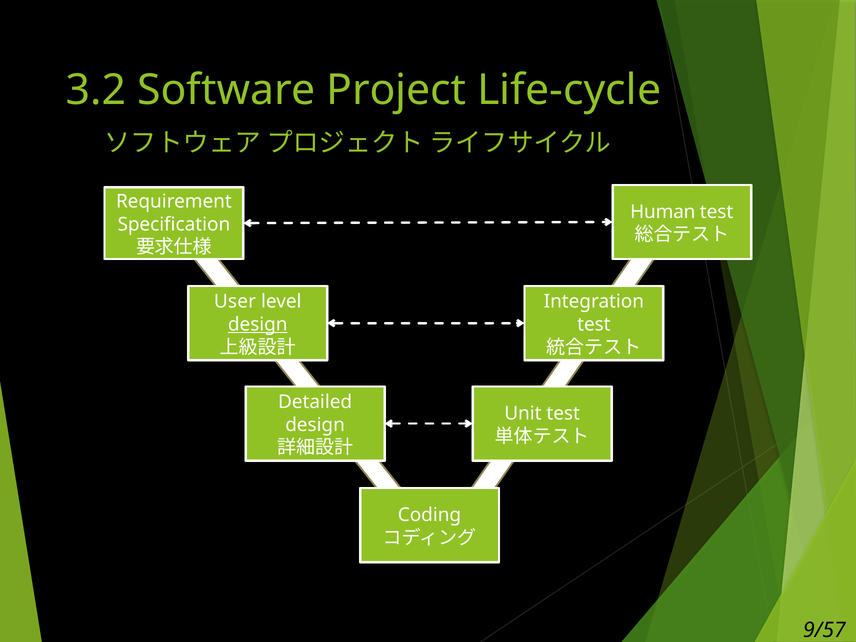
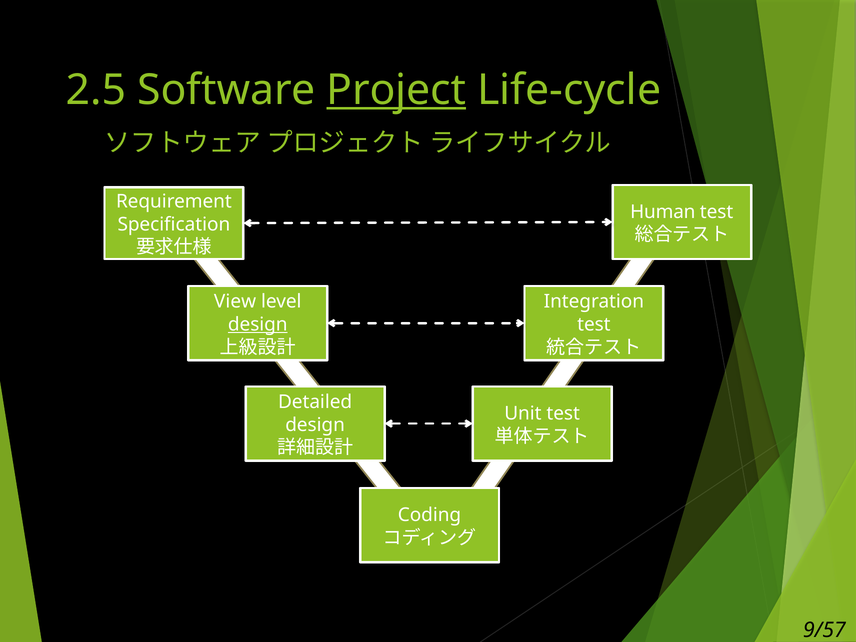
3.2: 3.2 -> 2.5 (96, 90)
Project underline: none -> present (396, 90)
User: User -> View (235, 302)
